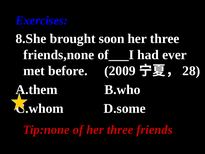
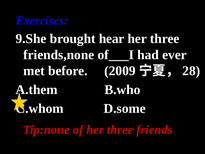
8.She: 8.She -> 9.She (31, 39)
soon: soon -> hear (112, 39)
